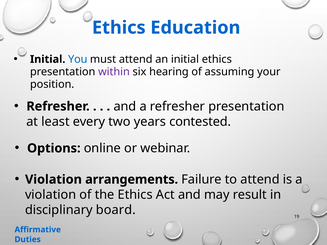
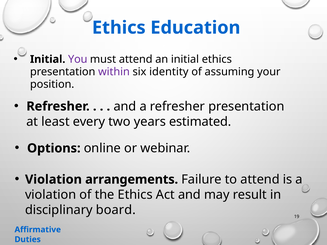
You colour: blue -> purple (78, 59)
hearing: hearing -> identity (169, 72)
contested: contested -> estimated (200, 122)
